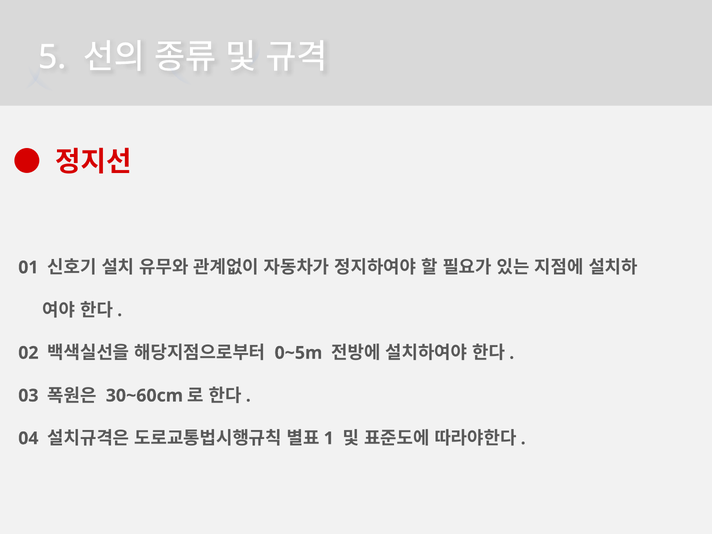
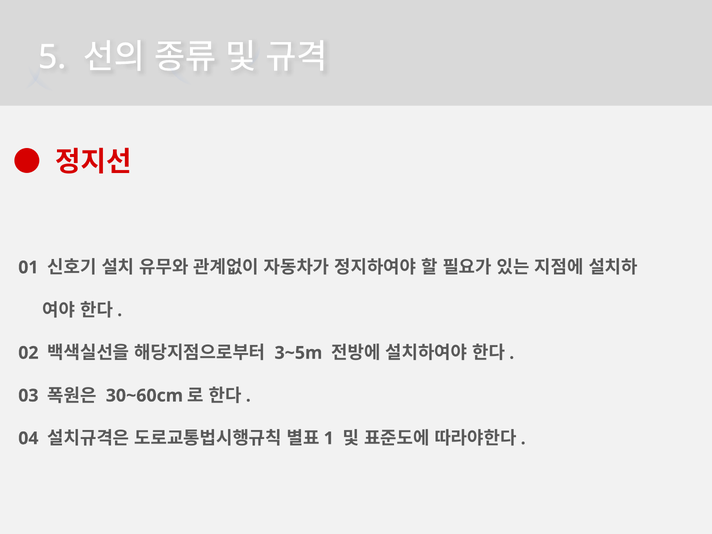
0~5m: 0~5m -> 3~5m (298, 353)
